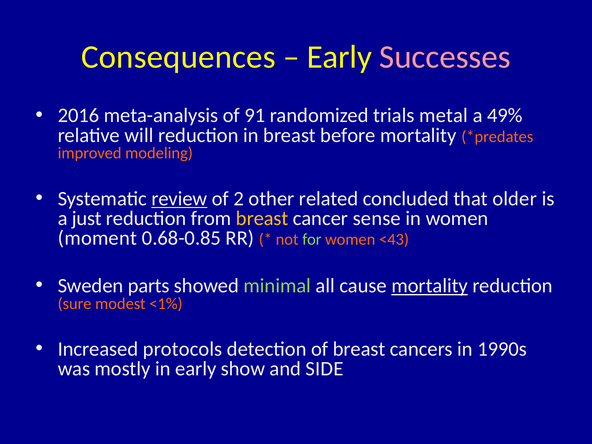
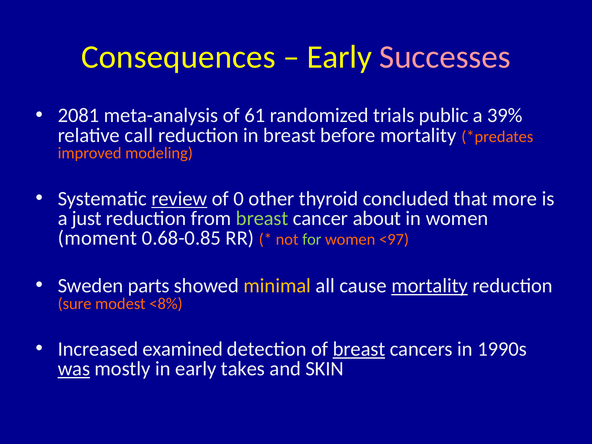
2016: 2016 -> 2081 (79, 116)
91: 91 -> 61 (255, 116)
metal: metal -> public (444, 116)
49%: 49% -> 39% (505, 116)
will: will -> call (139, 135)
2: 2 -> 0 (239, 199)
related: related -> thyroid (329, 199)
older: older -> more (515, 199)
breast colour: yellow -> light green (262, 218)
sense: sense -> about (377, 218)
<43: <43 -> <97 (394, 239)
minimal colour: light green -> yellow (277, 286)
<1%: <1% -> <8% (166, 304)
protocols: protocols -> examined (183, 349)
breast underline: none -> present (359, 349)
was underline: none -> present (74, 369)
show: show -> takes (243, 369)
SIDE: SIDE -> SKIN (325, 369)
